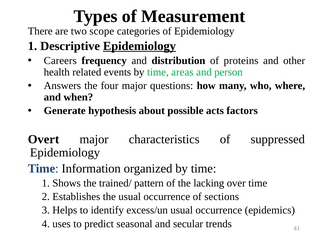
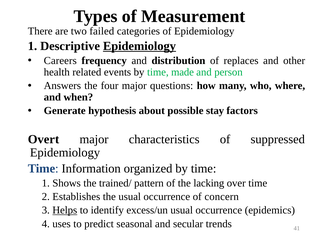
scope: scope -> failed (102, 31)
proteins: proteins -> replaces (241, 61)
areas: areas -> made (183, 72)
acts: acts -> stay (215, 111)
sections: sections -> concern (222, 197)
Helps underline: none -> present (65, 210)
